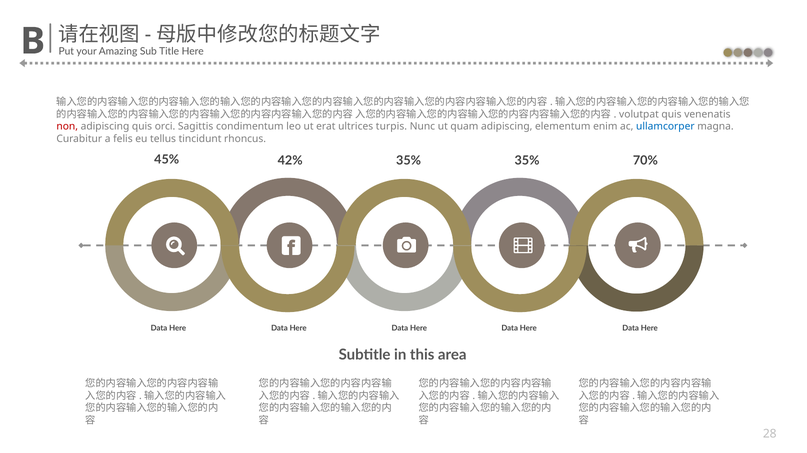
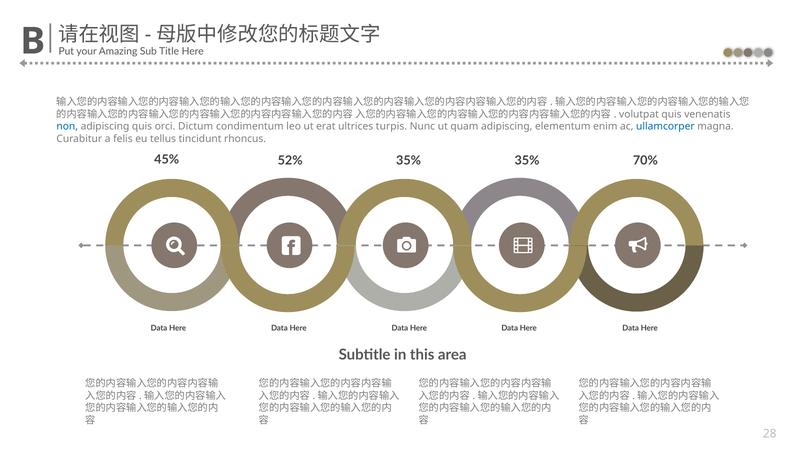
non colour: red -> blue (67, 126)
Sagittis: Sagittis -> Dictum (196, 126)
42%: 42% -> 52% (290, 161)
